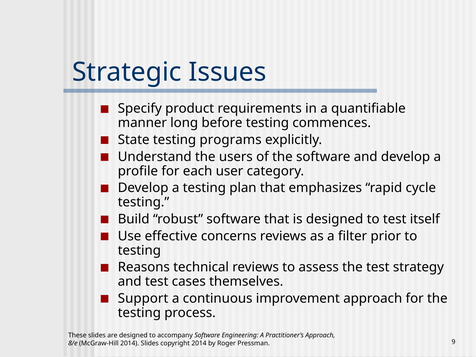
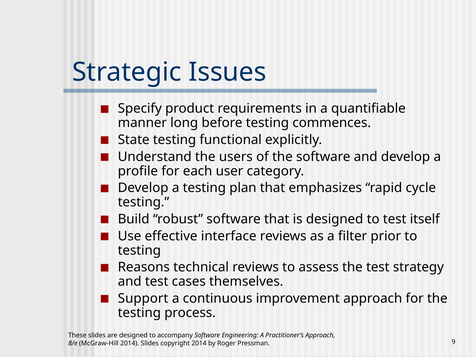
programs: programs -> functional (231, 140)
concerns: concerns -> interface (229, 236)
